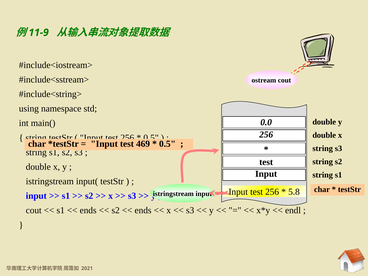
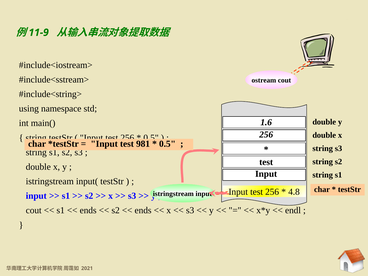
0.0: 0.0 -> 1.6 (266, 122)
469: 469 -> 981 (143, 144)
5.8: 5.8 -> 4.8 (294, 192)
